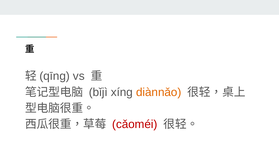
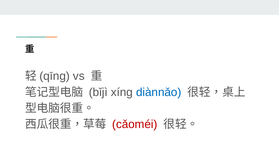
diànnǎo colour: orange -> blue (159, 92)
